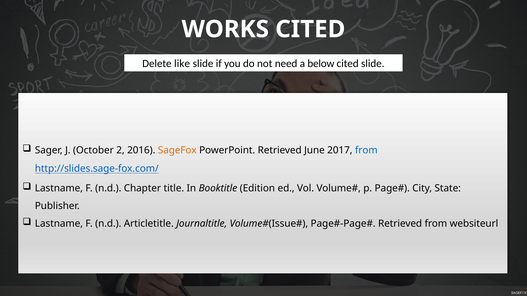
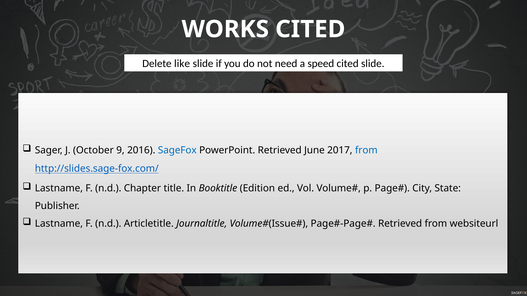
below: below -> speed (321, 64)
2: 2 -> 9 (120, 150)
SageFox colour: orange -> blue (177, 150)
